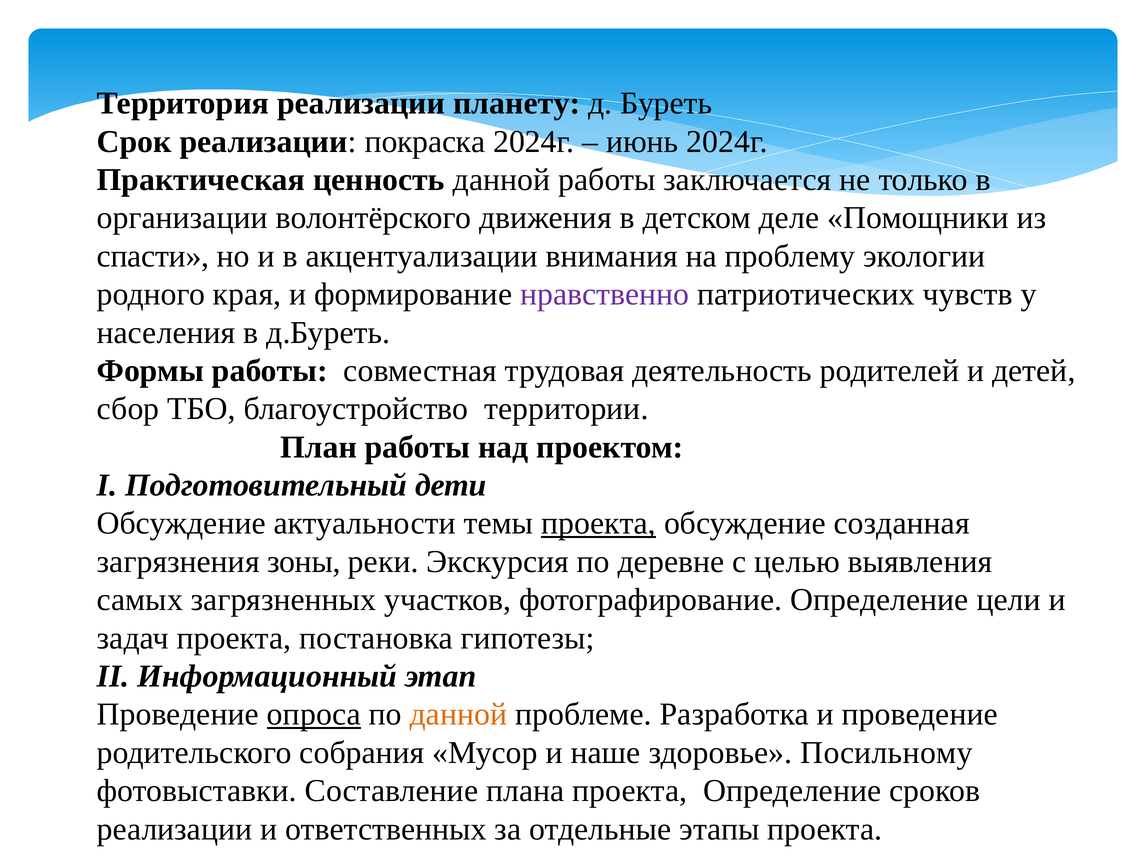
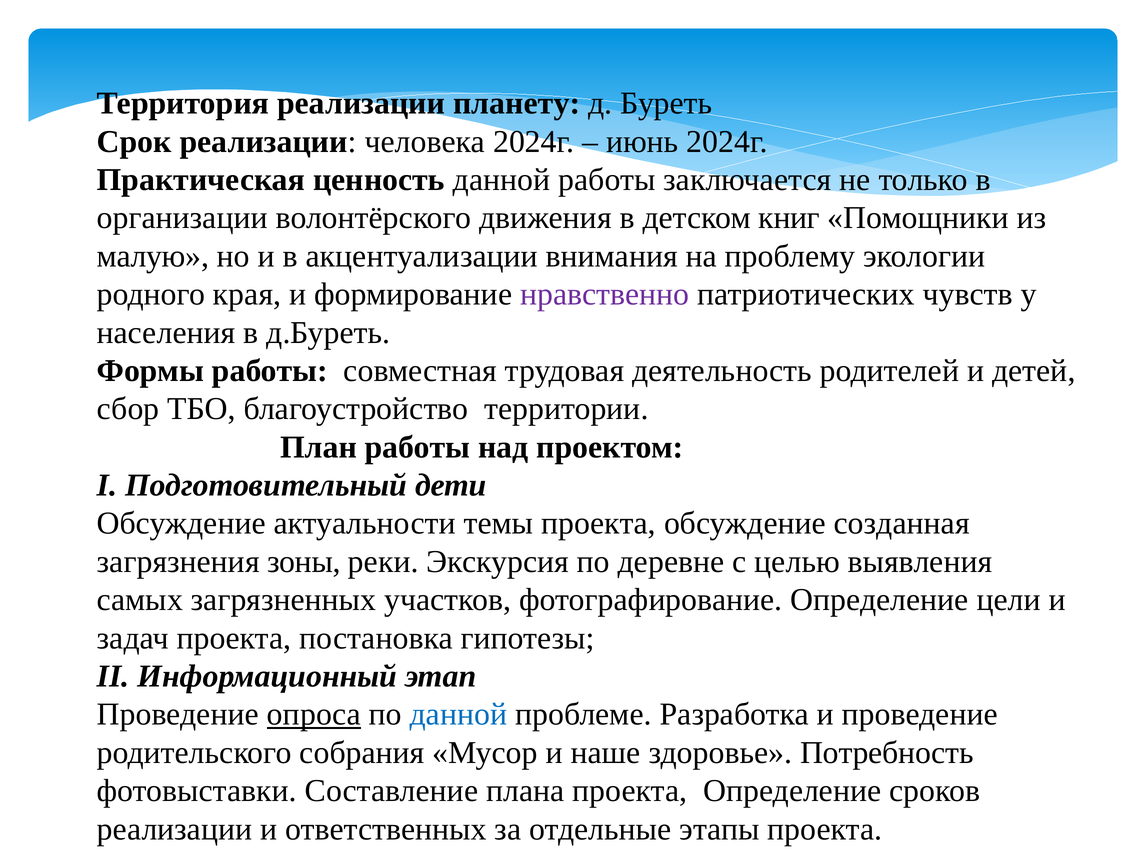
покраска: покраска -> человека (425, 142)
деле: деле -> книг (789, 218)
спасти: спасти -> малую (153, 256)
проекта underline: present -> none (599, 523)
данной colour: orange -> blue (458, 714)
Посильному: Посильному -> Потребность (887, 752)
